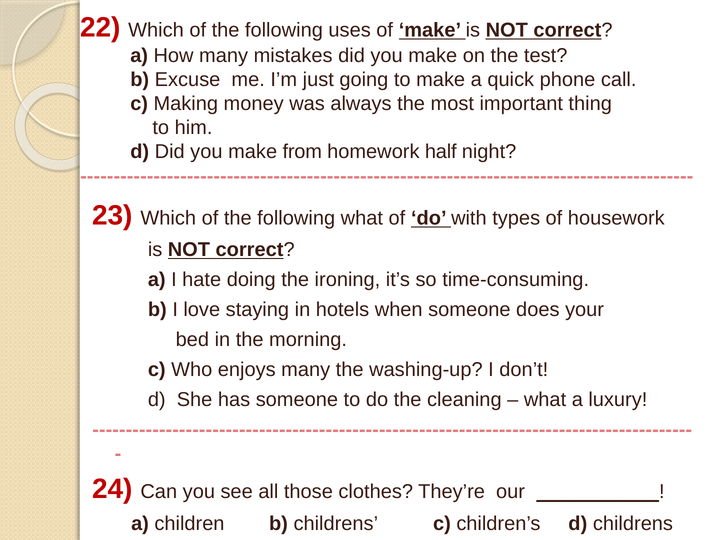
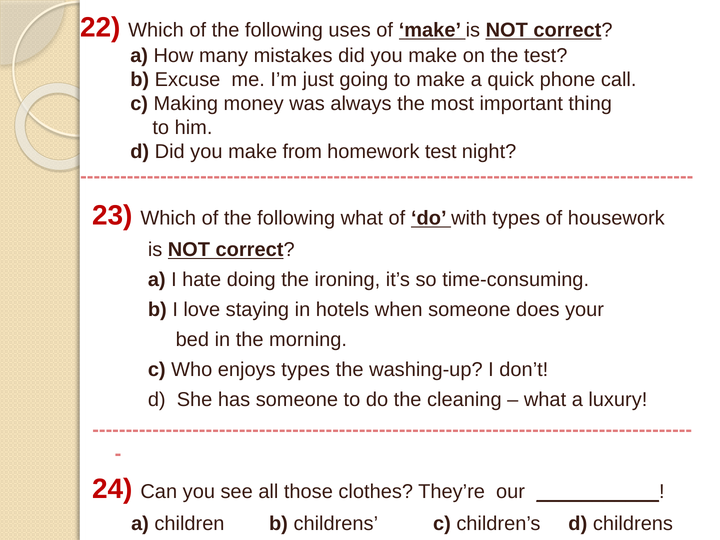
homework half: half -> test (441, 152)
enjoys many: many -> types (306, 370)
